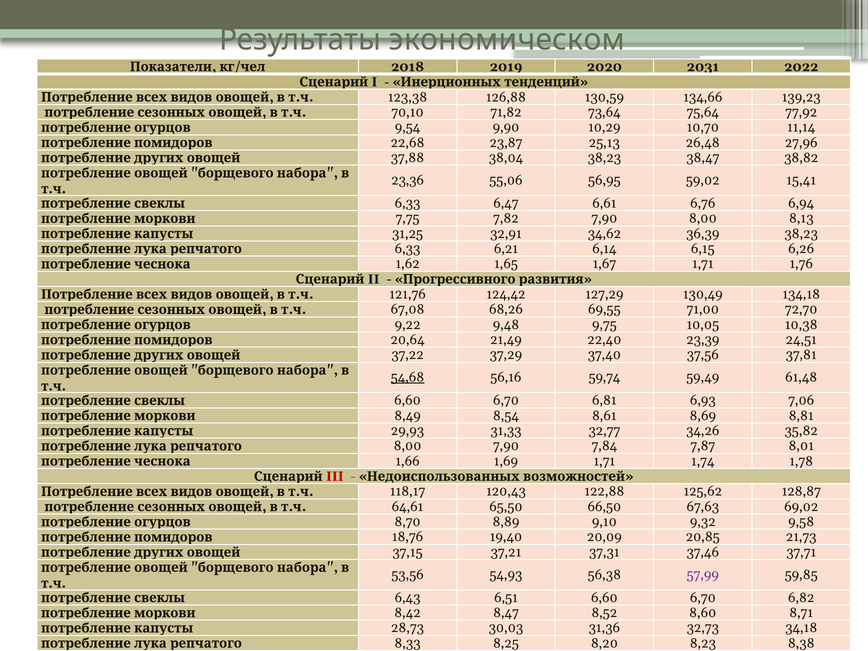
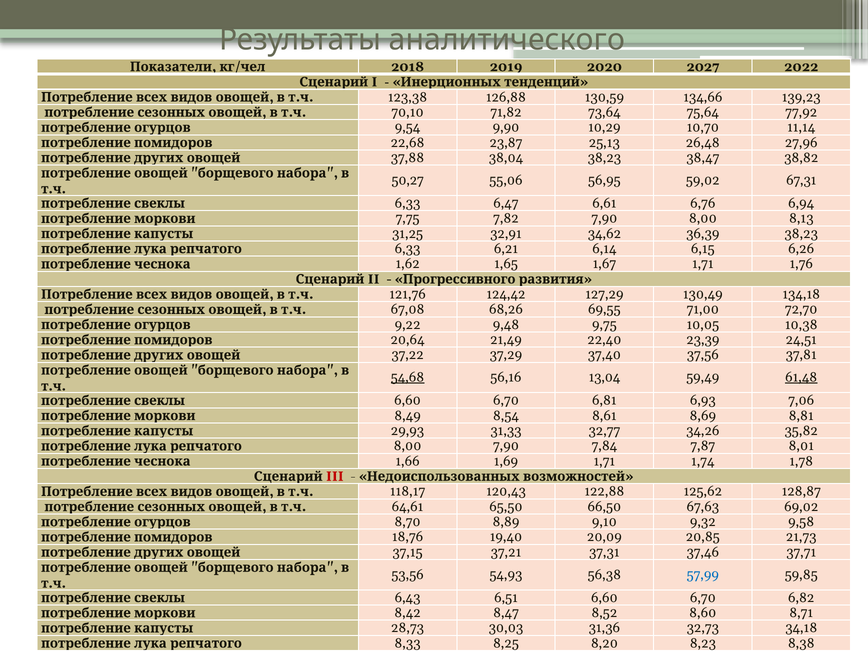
экономическом: экономическом -> аналитического (507, 40)
2031: 2031 -> 2027 (703, 67)
23,36: 23,36 -> 50,27 (408, 180)
15,41: 15,41 -> 67,31 (801, 180)
59,74: 59,74 -> 13,04 (604, 377)
61,48 underline: none -> present (801, 377)
57,99 colour: purple -> blue (703, 575)
